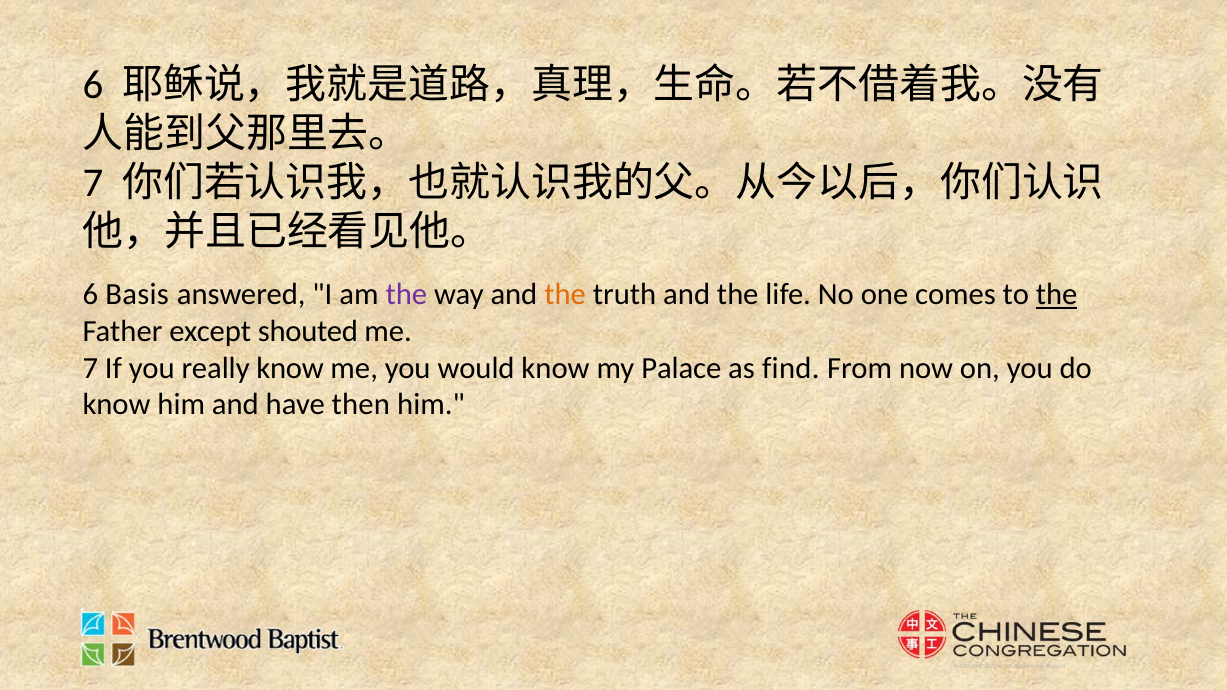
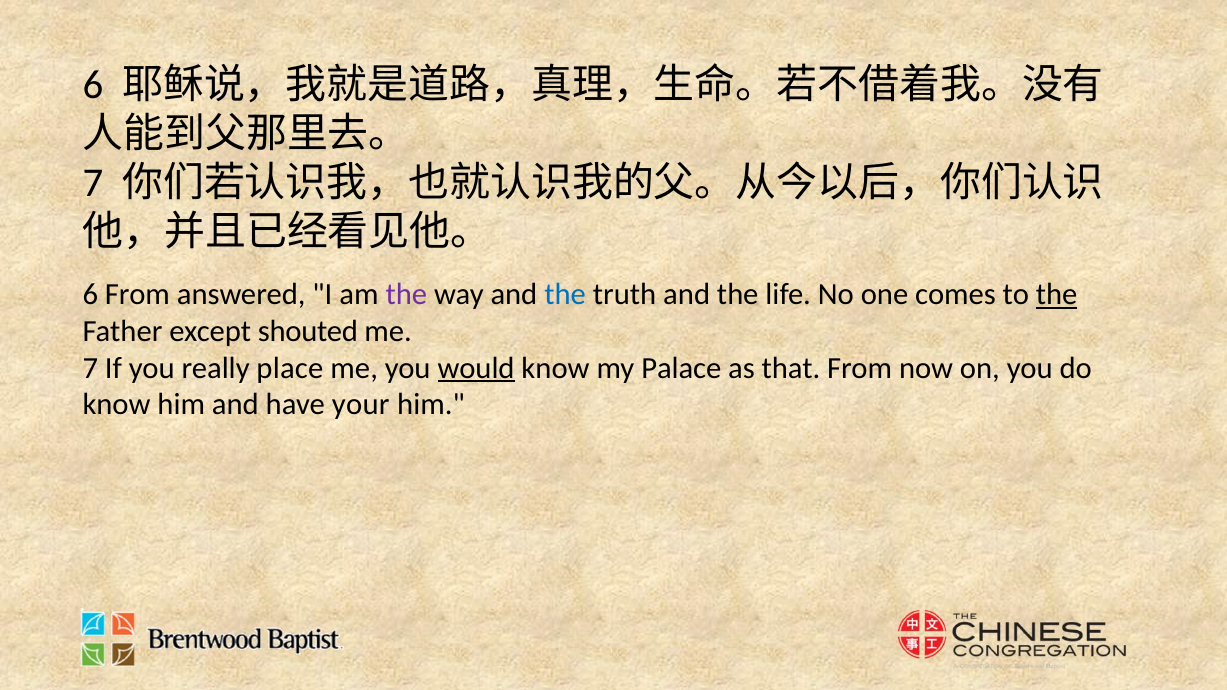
6 Basis: Basis -> From (137, 295)
the colour: orange -> blue (565, 295)
really know: know -> place (290, 368)
would underline: none -> present (476, 368)
find: find -> that (791, 368)
then: then -> your (361, 405)
